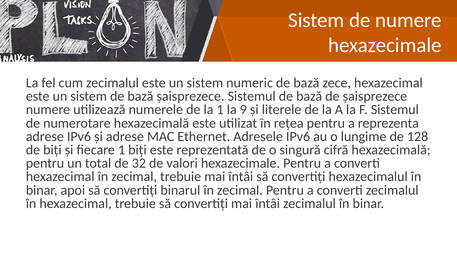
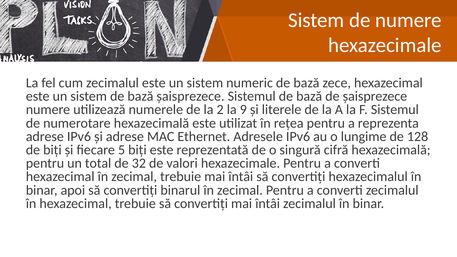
la 1: 1 -> 2 (220, 110)
fiecare 1: 1 -> 5 (122, 150)
